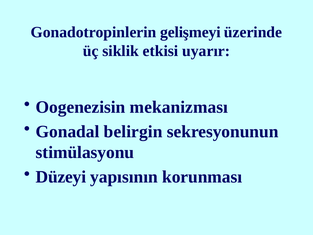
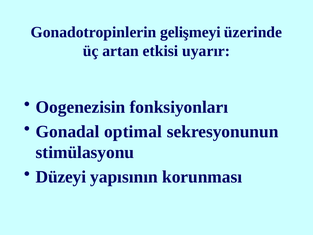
siklik: siklik -> artan (121, 51)
mekanizması: mekanizması -> fonksiyonları (179, 107)
belirgin: belirgin -> optimal (133, 131)
